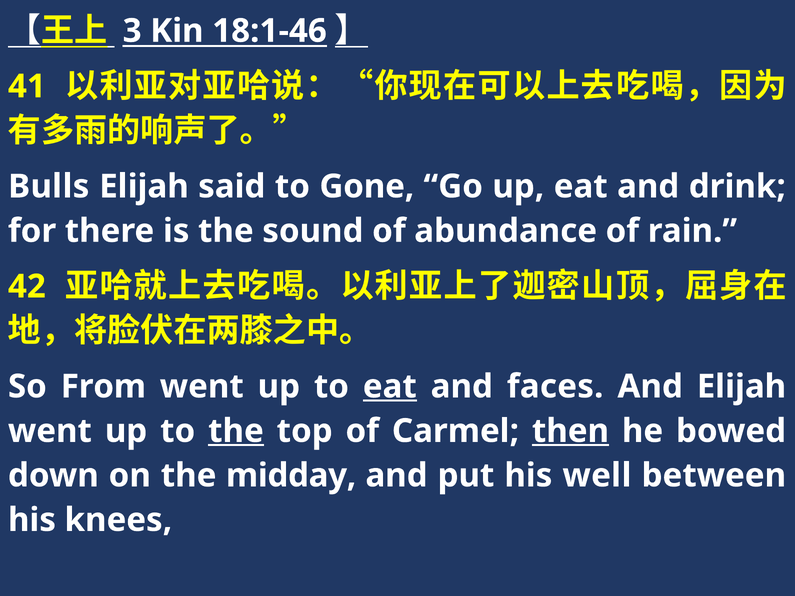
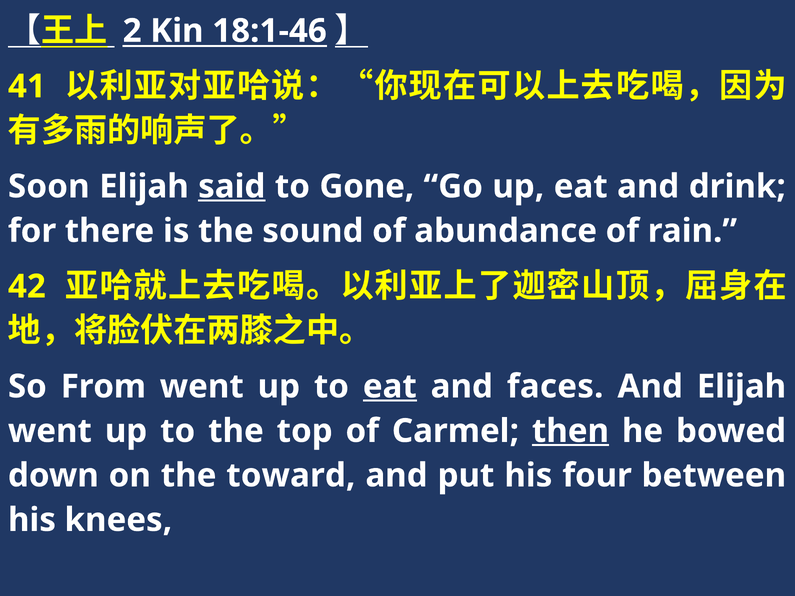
3: 3 -> 2 (132, 31)
Bulls: Bulls -> Soon (49, 187)
said underline: none -> present (232, 187)
the underline: present -> none (236, 431)
midday: midday -> toward (291, 476)
well: well -> four (597, 476)
